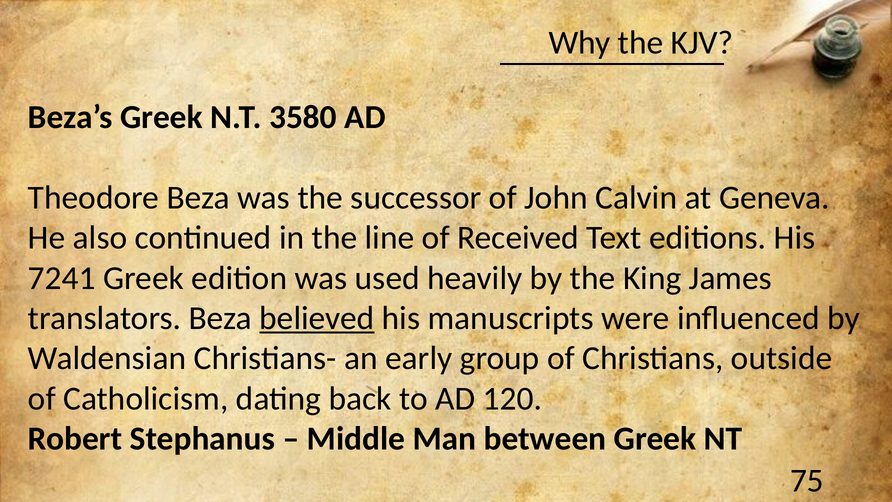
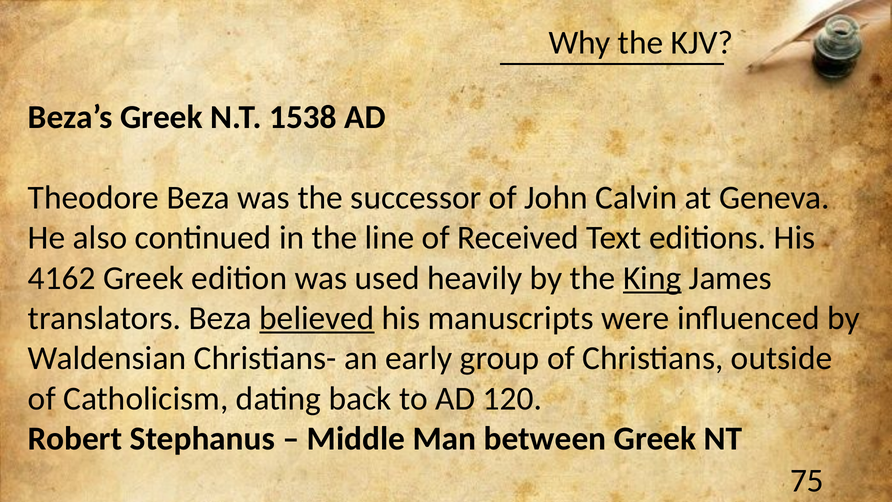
3580: 3580 -> 1538 (303, 117)
7241: 7241 -> 4162 (62, 278)
King underline: none -> present (652, 278)
